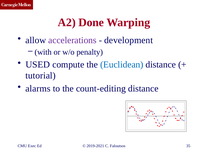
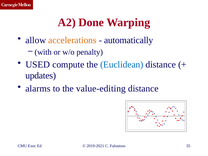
accelerations colour: purple -> orange (72, 40)
development: development -> automatically (129, 40)
tutorial: tutorial -> updates (41, 76)
count-editing: count-editing -> value-editing (101, 88)
